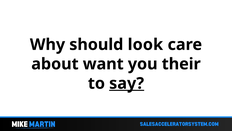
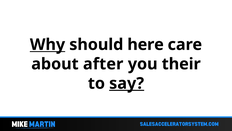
Why underline: none -> present (47, 44)
look: look -> here (146, 44)
want: want -> after (103, 64)
